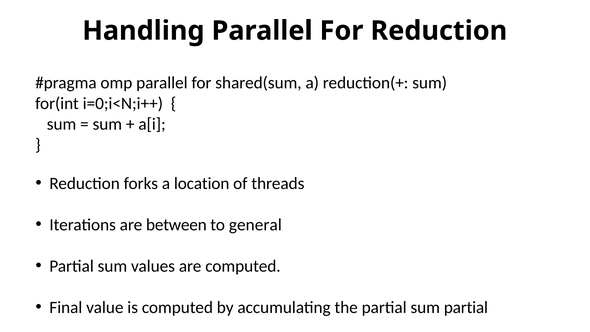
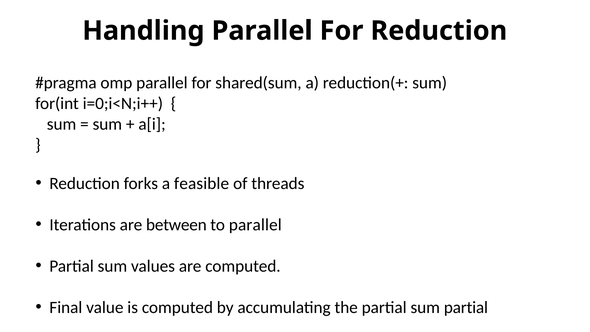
location: location -> feasible (202, 183)
to general: general -> parallel (255, 225)
